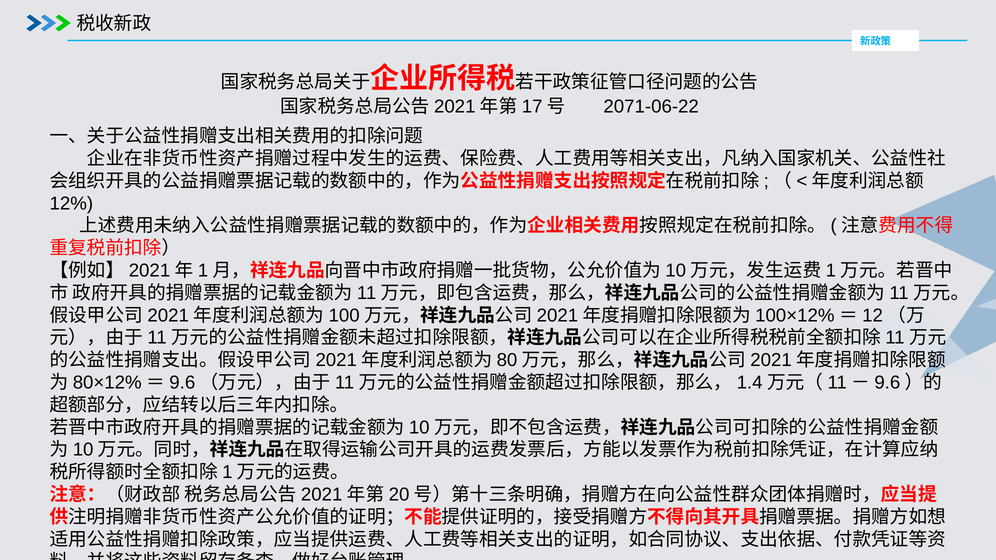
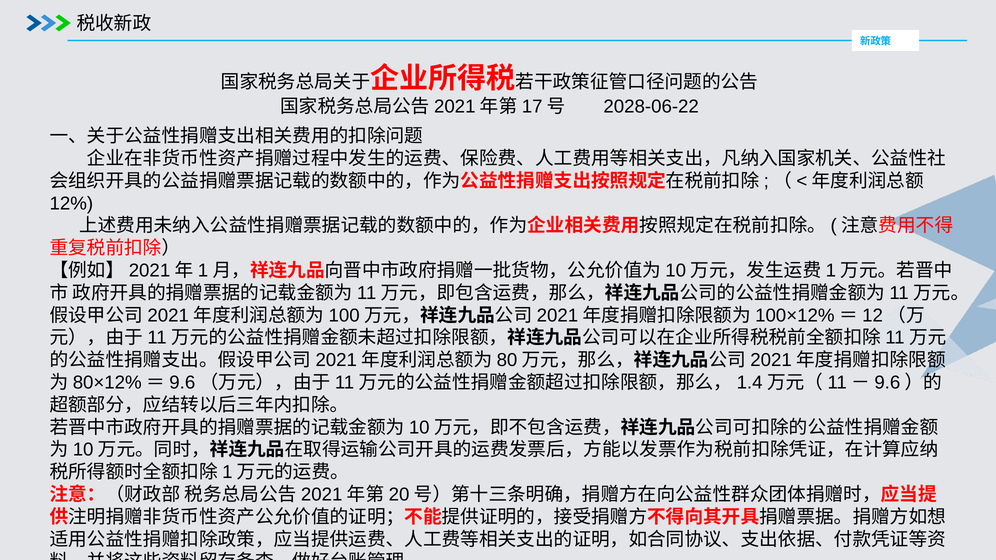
2071-06-22: 2071-06-22 -> 2028-06-22 (651, 106)
